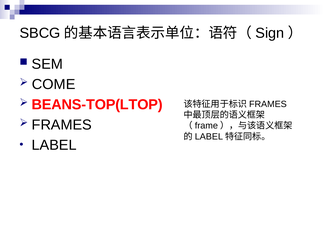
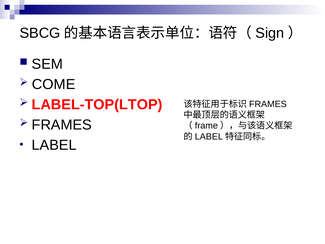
BEANS-TOP(LTOP: BEANS-TOP(LTOP -> LABEL-TOP(LTOP (97, 105)
